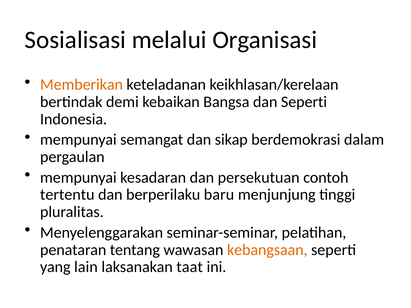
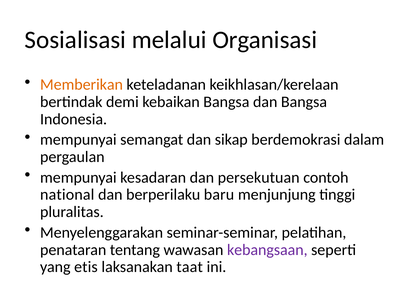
dan Seperti: Seperti -> Bangsa (304, 102)
tertentu: tertentu -> national (67, 195)
kebangsaan colour: orange -> purple (267, 250)
lain: lain -> etis (86, 267)
